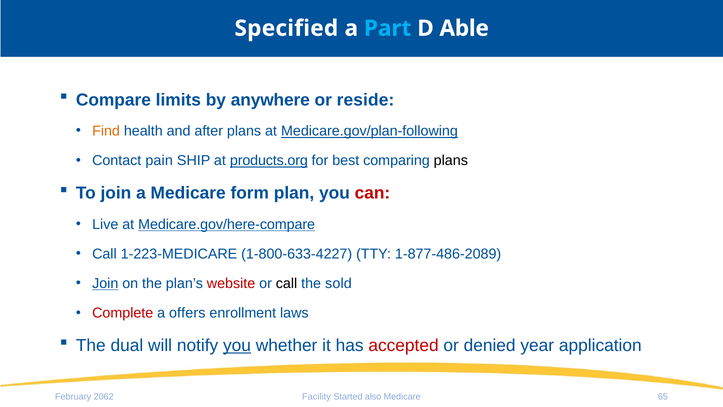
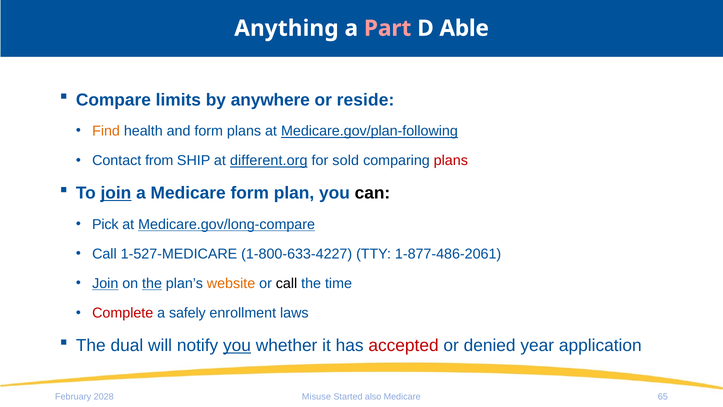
Specified: Specified -> Anything (286, 28)
Part colour: light blue -> pink (388, 28)
and after: after -> form (209, 131)
pain: pain -> from (159, 161)
products.org: products.org -> different.org (269, 161)
best: best -> sold (346, 161)
plans colour: black -> red (451, 161)
join underline: none -> present (116, 193)
can colour: red -> black (372, 193)
Live: Live -> Pick (105, 224)
Medicare.gov/here-compare: Medicare.gov/here-compare -> Medicare.gov/long-compare (227, 224)
1-223-MEDICARE: 1-223-MEDICARE -> 1-527-MEDICARE (179, 254)
1-877-486-2089: 1-877-486-2089 -> 1-877-486-2061 (448, 254)
the underline: none -> present (152, 283)
website colour: red -> orange (231, 283)
sold: sold -> time (339, 283)
offers: offers -> safely (187, 313)
2062: 2062 -> 2028 (104, 396)
Facility: Facility -> Misuse (316, 396)
